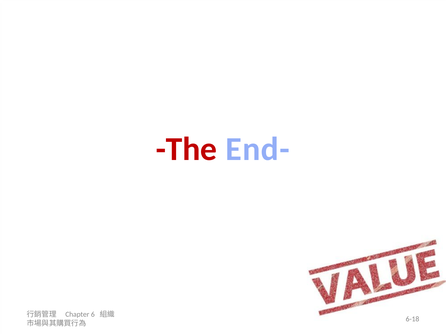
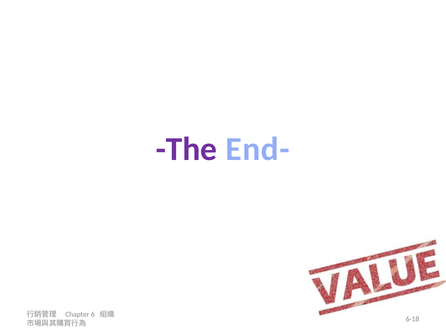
The colour: red -> purple (186, 149)
